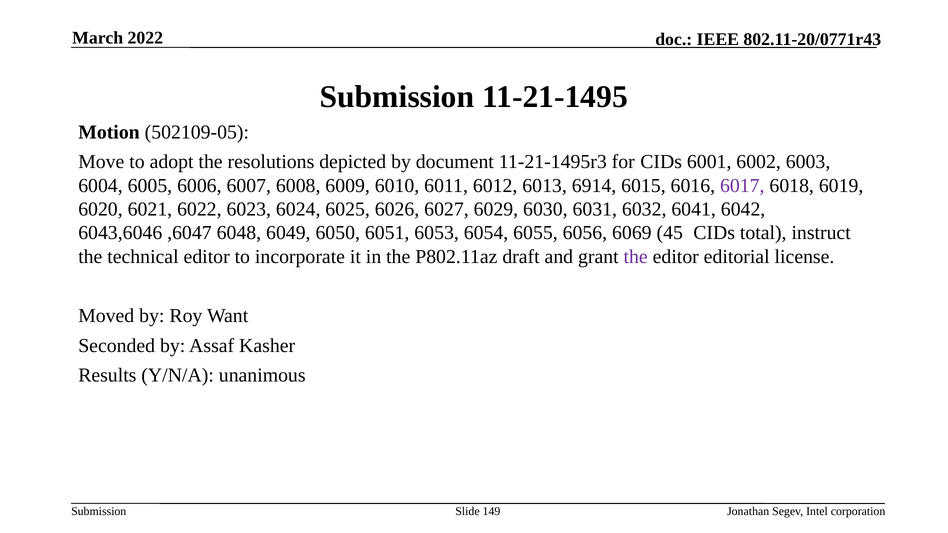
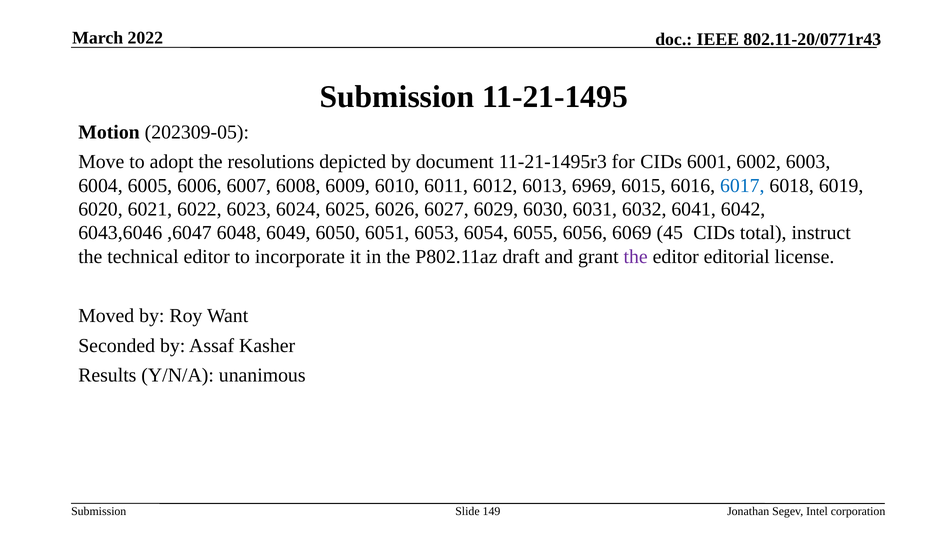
502109-05: 502109-05 -> 202309-05 (197, 132)
6914: 6914 -> 6969 (594, 186)
6017 colour: purple -> blue (742, 186)
